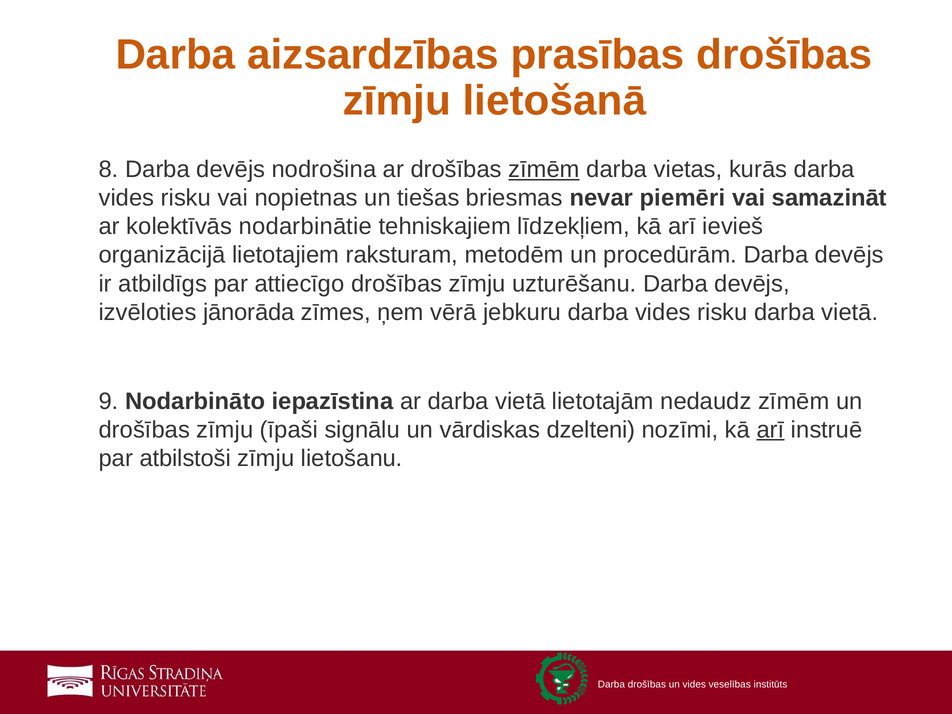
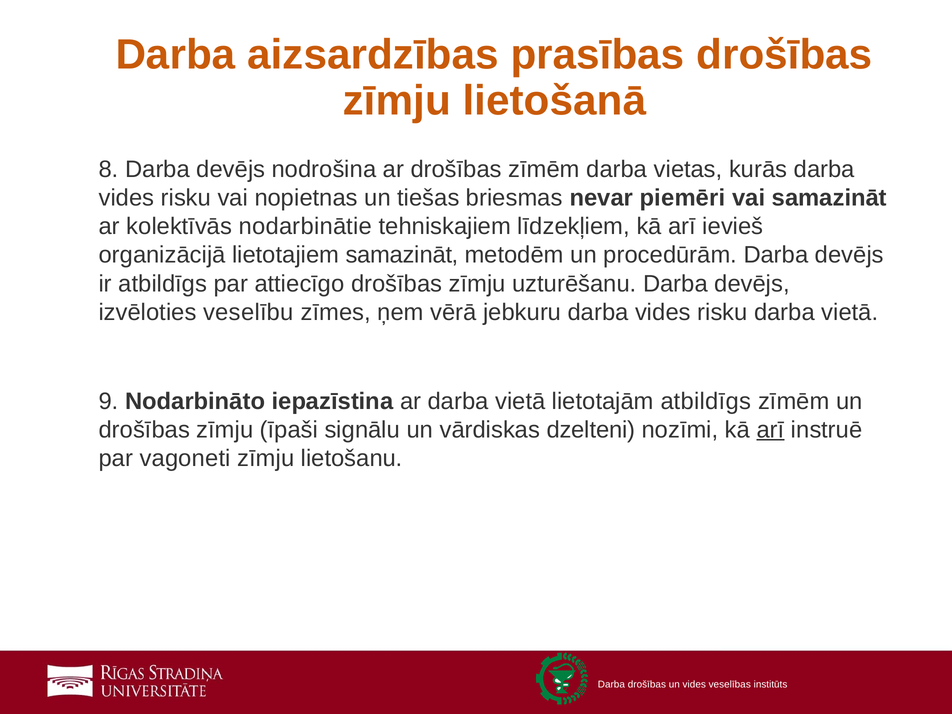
zīmēm underline: present -> none (544, 169)
lietotajiem raksturam: raksturam -> samazināt (402, 255)
jānorāda: jānorāda -> veselību (248, 312)
lietotajām nedaudz: nedaudz -> atbildīgs (706, 401)
atbilstoši: atbilstoši -> vagoneti (185, 458)
